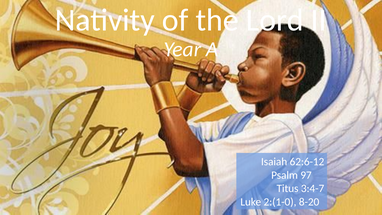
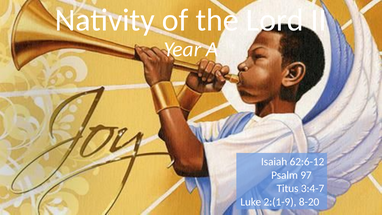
2:(1-0: 2:(1-0 -> 2:(1-9 (280, 202)
